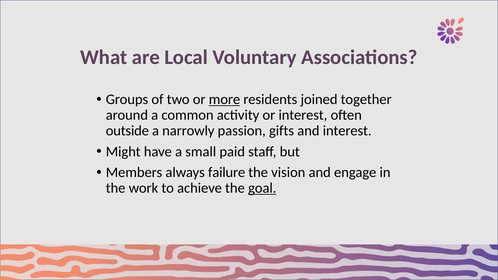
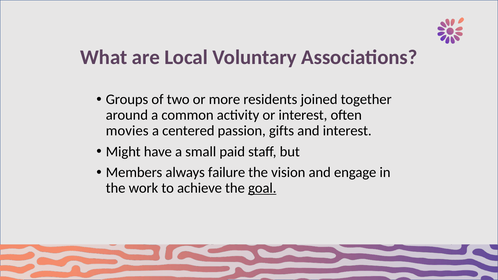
more underline: present -> none (224, 99)
outside: outside -> movies (127, 131)
narrowly: narrowly -> centered (188, 131)
